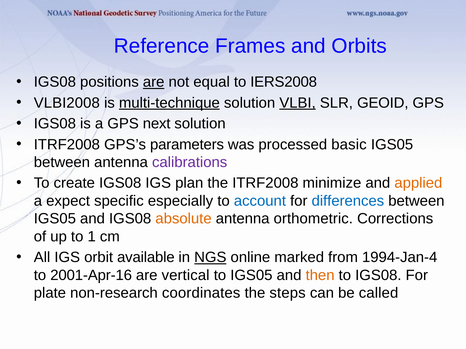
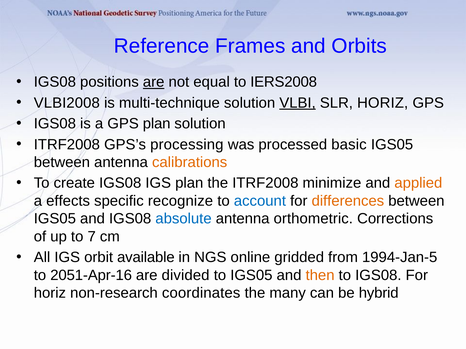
multi-technique underline: present -> none (169, 103)
SLR GEOID: GEOID -> HORIZ (383, 103)
GPS next: next -> plan (157, 124)
parameters: parameters -> processing (187, 145)
calibrations colour: purple -> orange (190, 163)
expect: expect -> effects (68, 201)
especially: especially -> recognize (180, 201)
differences colour: blue -> orange (348, 201)
absolute colour: orange -> blue (184, 219)
1: 1 -> 7 (92, 237)
NGS underline: present -> none (210, 258)
marked: marked -> gridded (299, 258)
1994-Jan-4: 1994-Jan-4 -> 1994-Jan-5 (400, 258)
2001-Apr-16: 2001-Apr-16 -> 2051-Apr-16 (91, 276)
vertical: vertical -> divided (186, 276)
plate: plate -> horiz (50, 293)
steps: steps -> many (288, 293)
called: called -> hybrid (379, 293)
